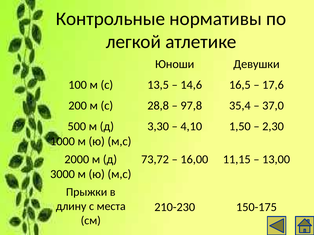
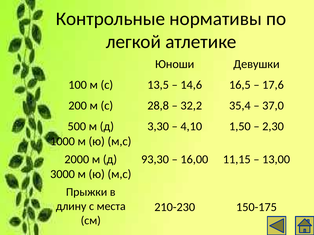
97,8: 97,8 -> 32,2 (191, 106)
73,72: 73,72 -> 93,30 (155, 160)
